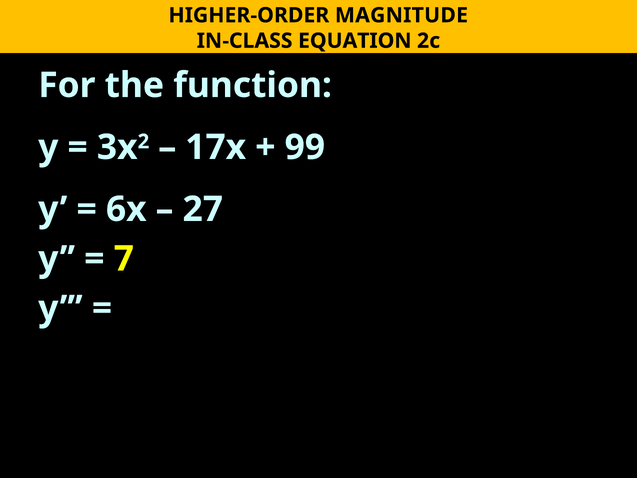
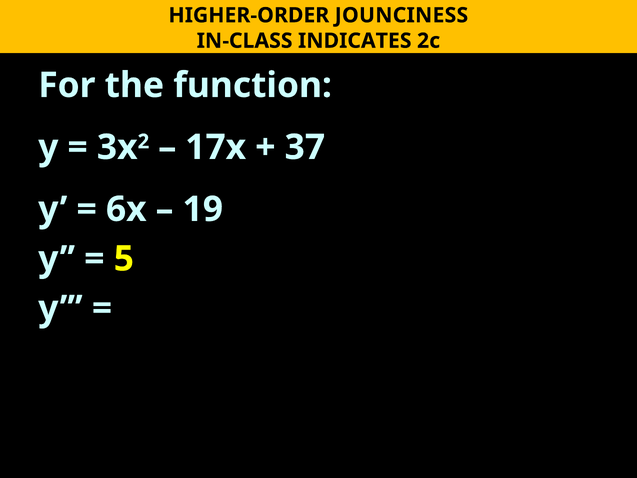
MAGNITUDE: MAGNITUDE -> JOUNCINESS (401, 15)
EQUATION: EQUATION -> INDICATES (355, 41)
99: 99 -> 37 (305, 147)
27: 27 -> 19 (203, 209)
7: 7 -> 5 (124, 259)
